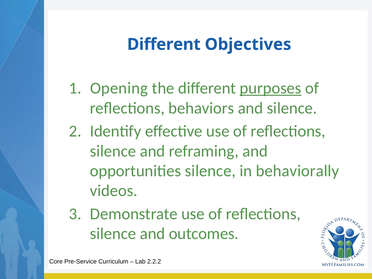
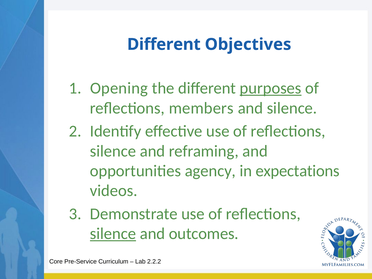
behaviors: behaviors -> members (201, 108)
opportunities silence: silence -> agency (210, 171)
behaviorally: behaviorally -> expectations (298, 171)
silence underline: none -> present (113, 234)
